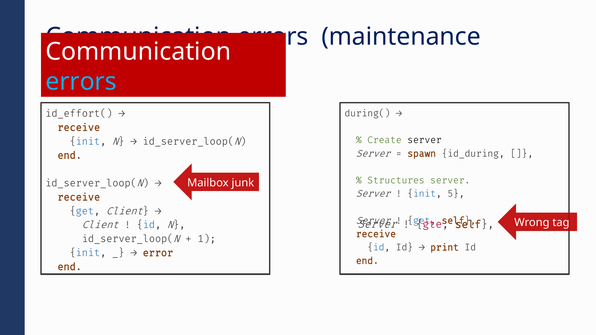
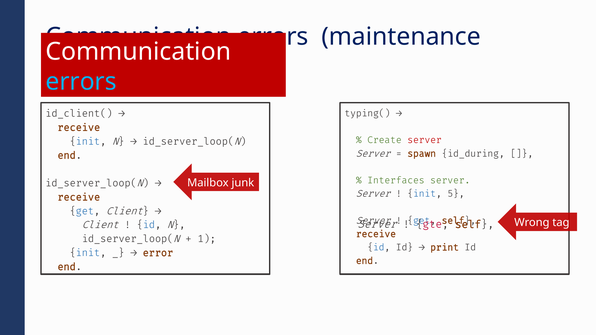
id_effort(: id_effort( -> id_client( (79, 114)
during(: during( -> typing( (367, 113)
server colour: black -> red (427, 140)
Structures: Structures -> Interfaces (396, 181)
